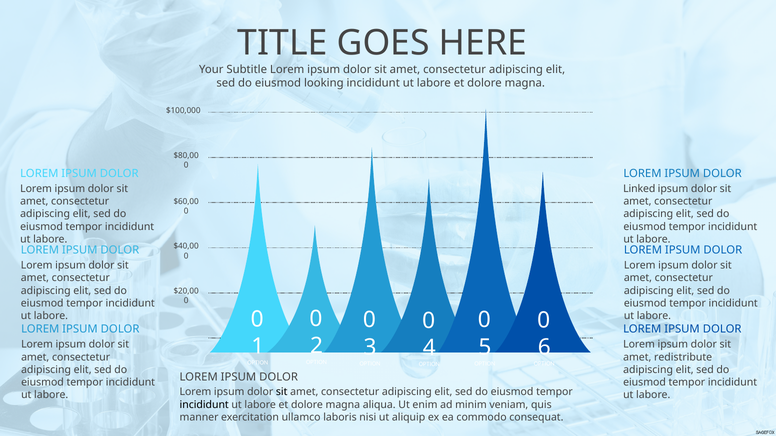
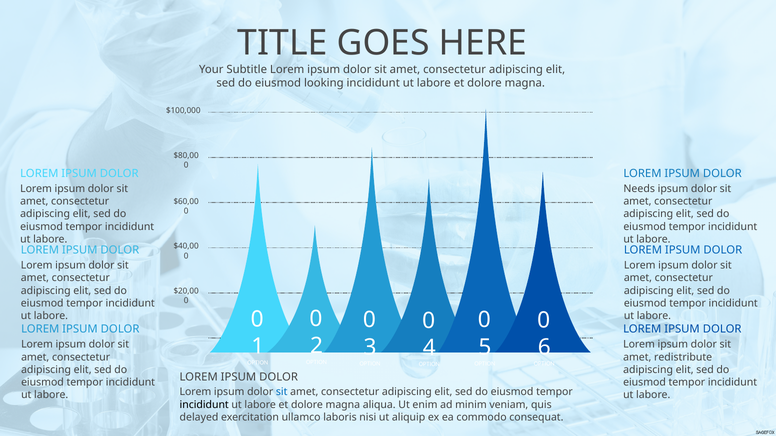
Linked: Linked -> Needs (639, 189)
sit colour: black -> blue (282, 392)
manner: manner -> delayed (199, 418)
